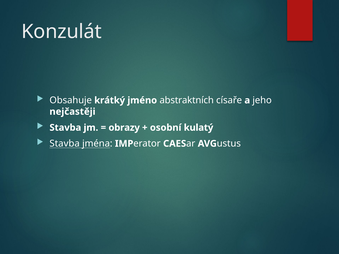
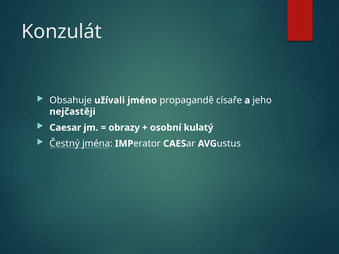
krátký: krátký -> užívali (110, 100)
abstraktních: abstraktních -> propagandě (187, 100)
Stavba: Stavba -> Caesar (65, 128)
Stavba: Stavba -> Čestný (65, 144)
